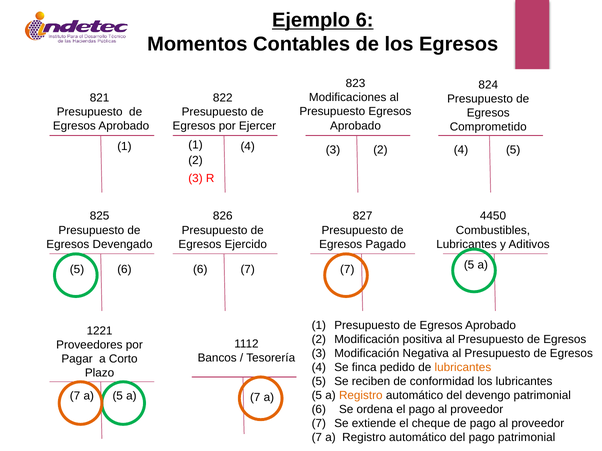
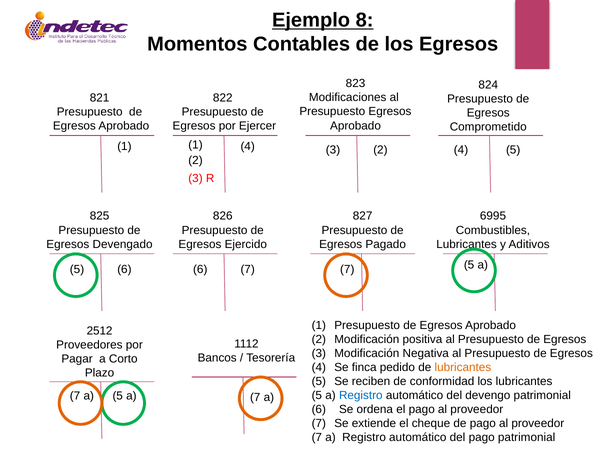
Ejemplo 6: 6 -> 8 (365, 20)
4450: 4450 -> 6995 (493, 216)
1221: 1221 -> 2512 (100, 331)
Registro colour: orange -> blue (361, 396)
